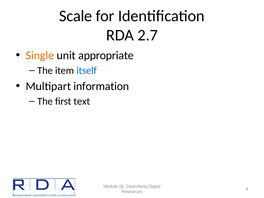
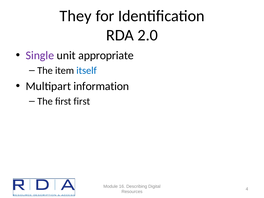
Scale: Scale -> They (76, 16)
2.7: 2.7 -> 2.0 (148, 35)
Single colour: orange -> purple (40, 55)
first text: text -> first (82, 101)
